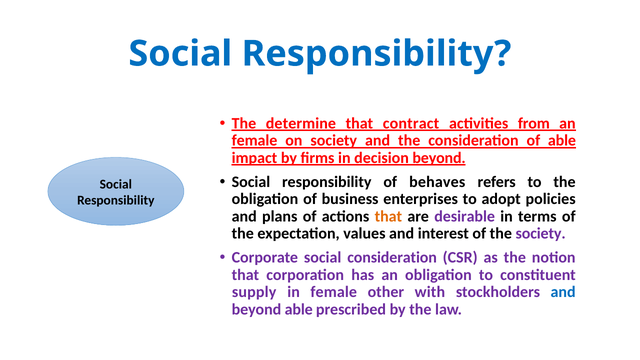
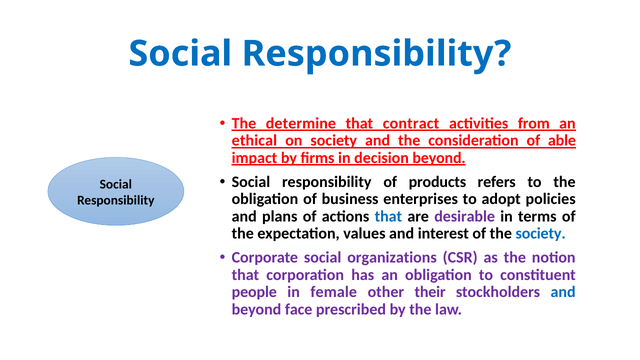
female: female -> ethical (254, 141)
behaves: behaves -> products (437, 182)
that colour: orange -> blue (388, 216)
society colour: purple -> blue (541, 234)
social consideration: consideration -> organizations (392, 258)
supply: supply -> people (254, 292)
with: with -> their (430, 292)
beyond able: able -> face (299, 309)
